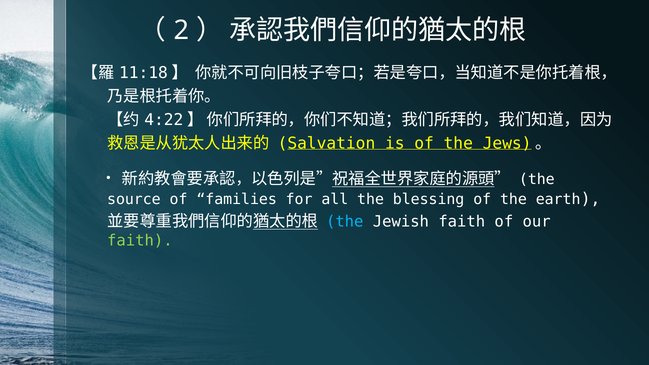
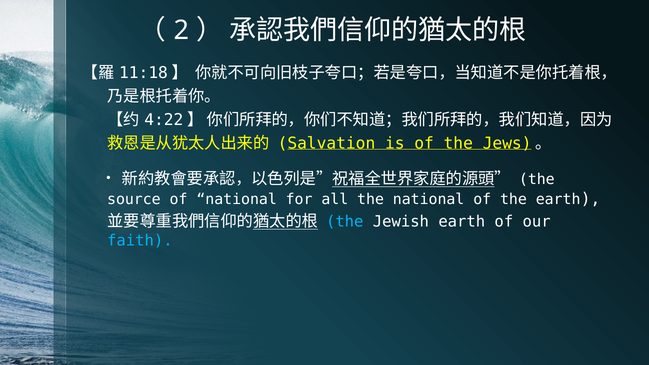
of families: families -> national (237, 199)
the blessing: blessing -> national (429, 199)
Jewish faith: faith -> earth (462, 222)
faith colour: light green -> light blue (140, 241)
